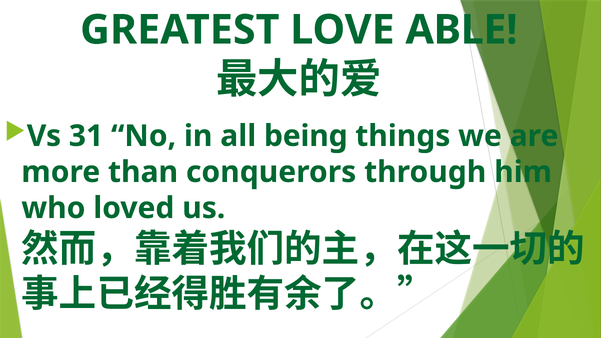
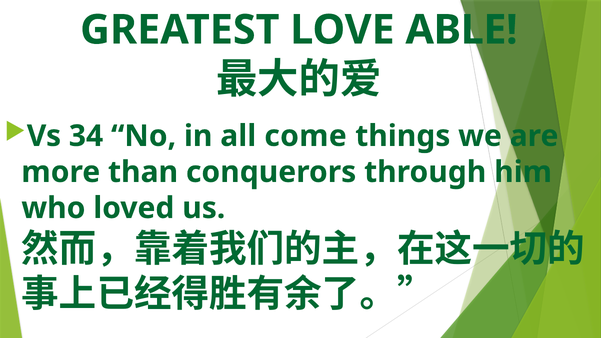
31: 31 -> 34 (86, 136)
being: being -> come (306, 136)
